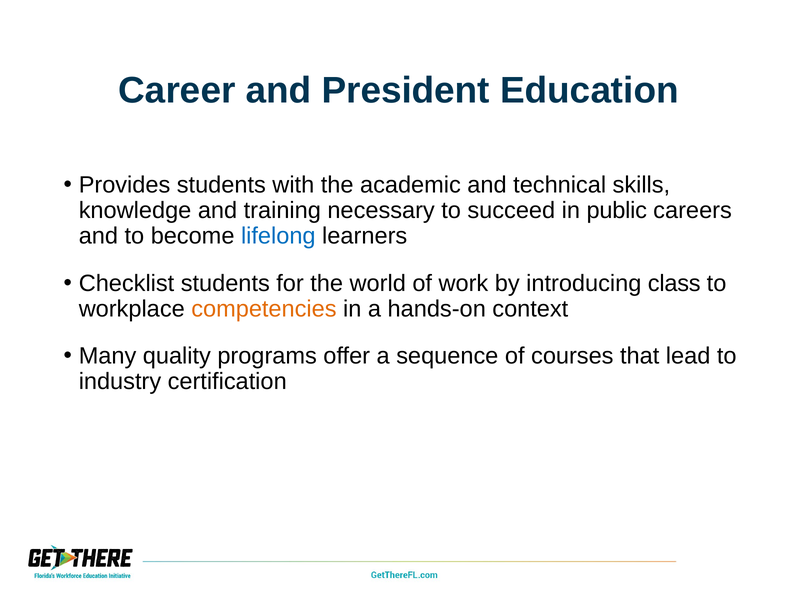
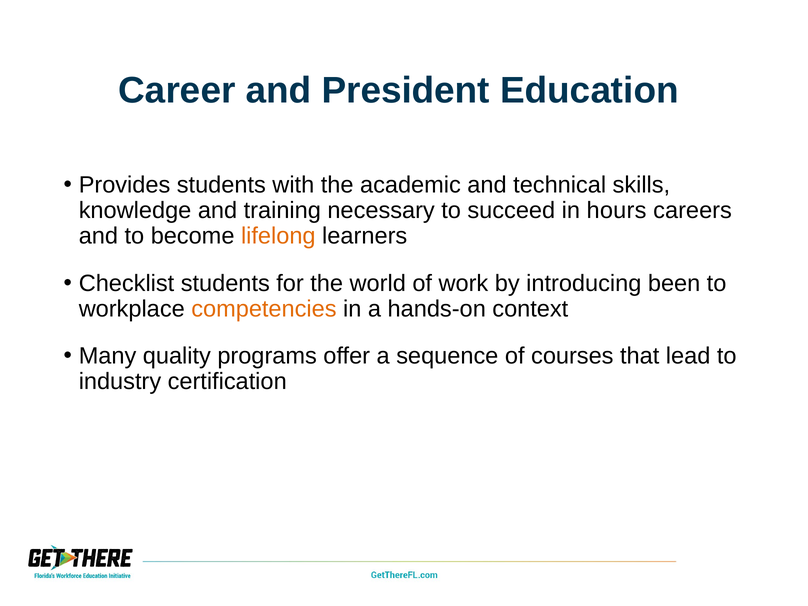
public: public -> hours (617, 211)
lifelong colour: blue -> orange (278, 236)
class: class -> been (674, 283)
